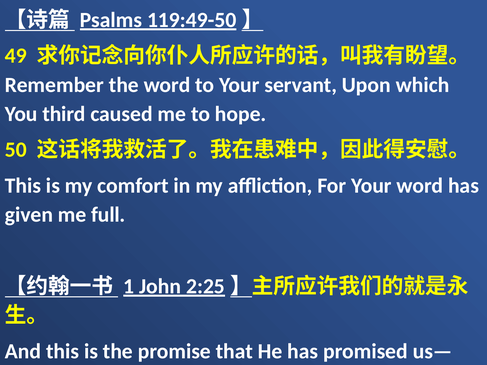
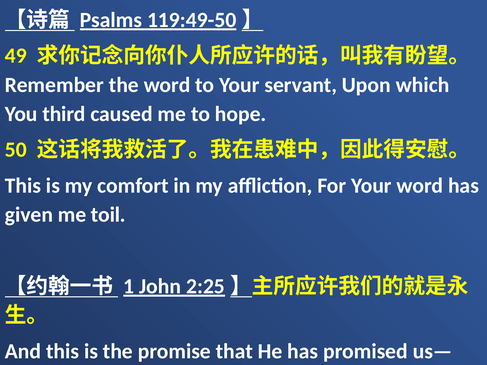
full: full -> toil (108, 215)
